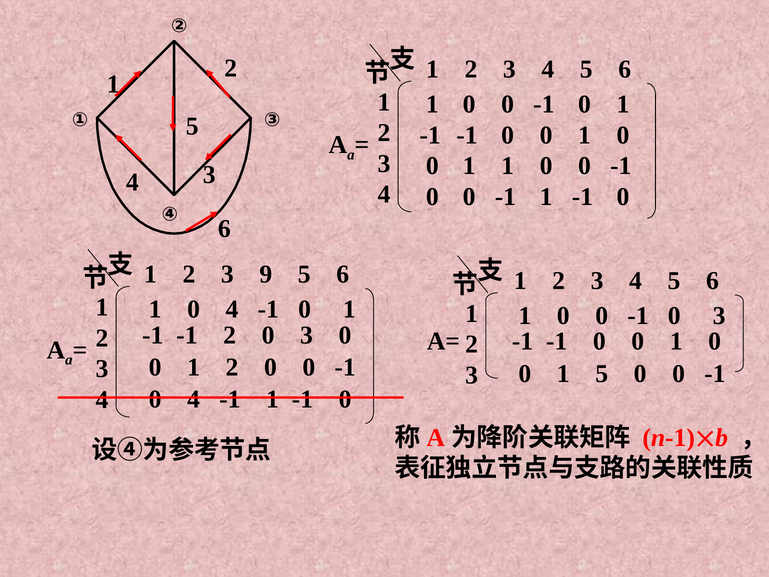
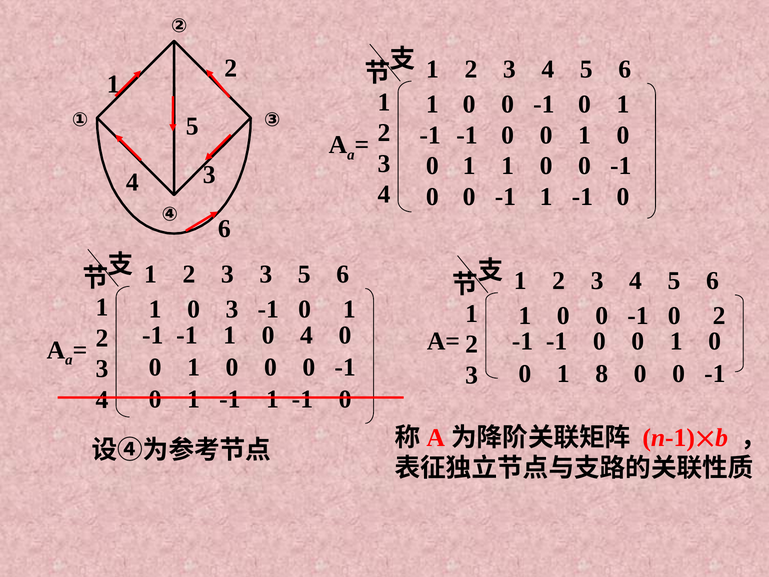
3 9: 9 -> 3 (266, 274)
1 0 4: 4 -> 3 (232, 309)
-1 0 3: 3 -> 2 (719, 316)
-1 -1 2: 2 -> 1 (230, 335)
3: 3 -> 4 (306, 335)
2: 2 -> 0 (232, 367)
1 5: 5 -> 8 (602, 373)
4: 4 -> 1 (194, 399)
